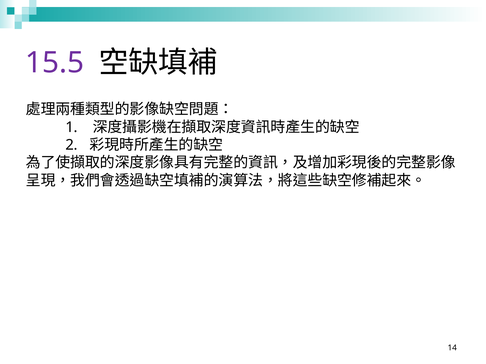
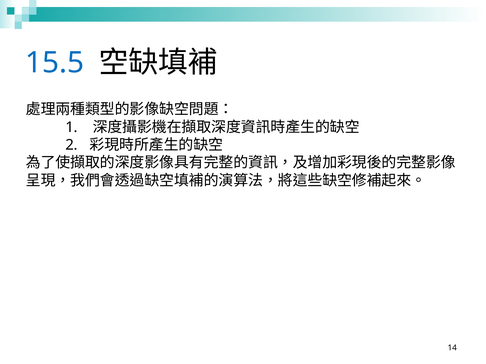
15.5 colour: purple -> blue (55, 63)
